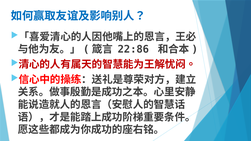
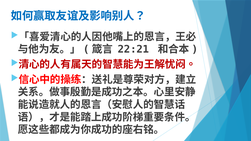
22:86: 22:86 -> 22:21 (133, 49)
